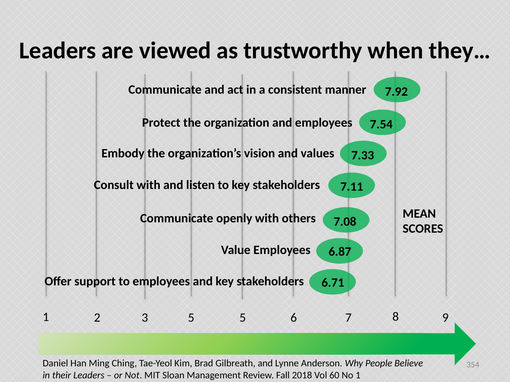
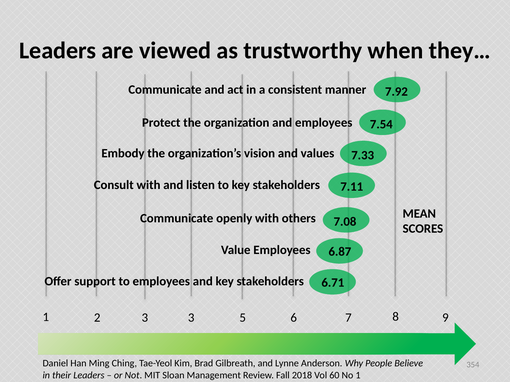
3 5: 5 -> 3 (191, 318)
